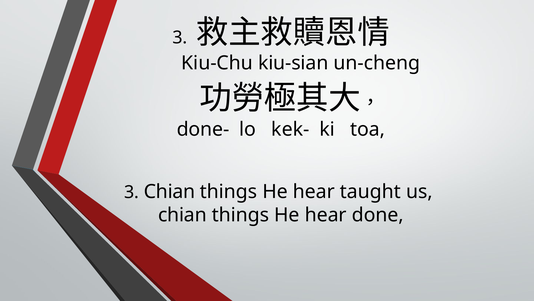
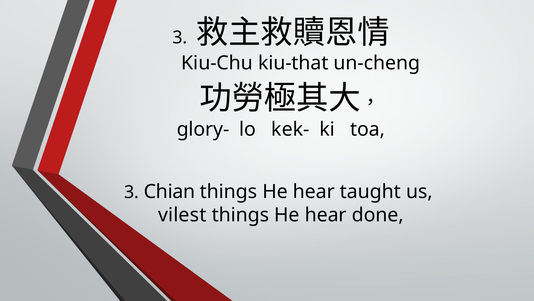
kiu-sian: kiu-sian -> kiu-that (293, 63)
done-: done- -> glory- (203, 129)
chian: chian -> vilest (182, 215)
